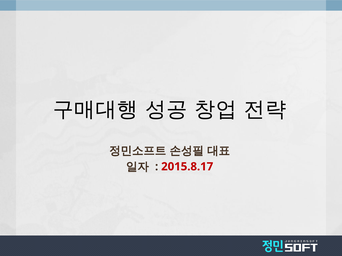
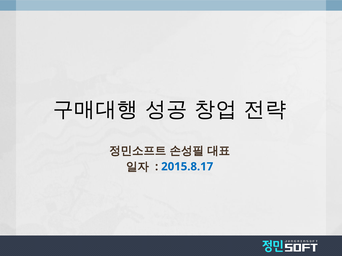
2015.8.17 colour: red -> blue (187, 167)
